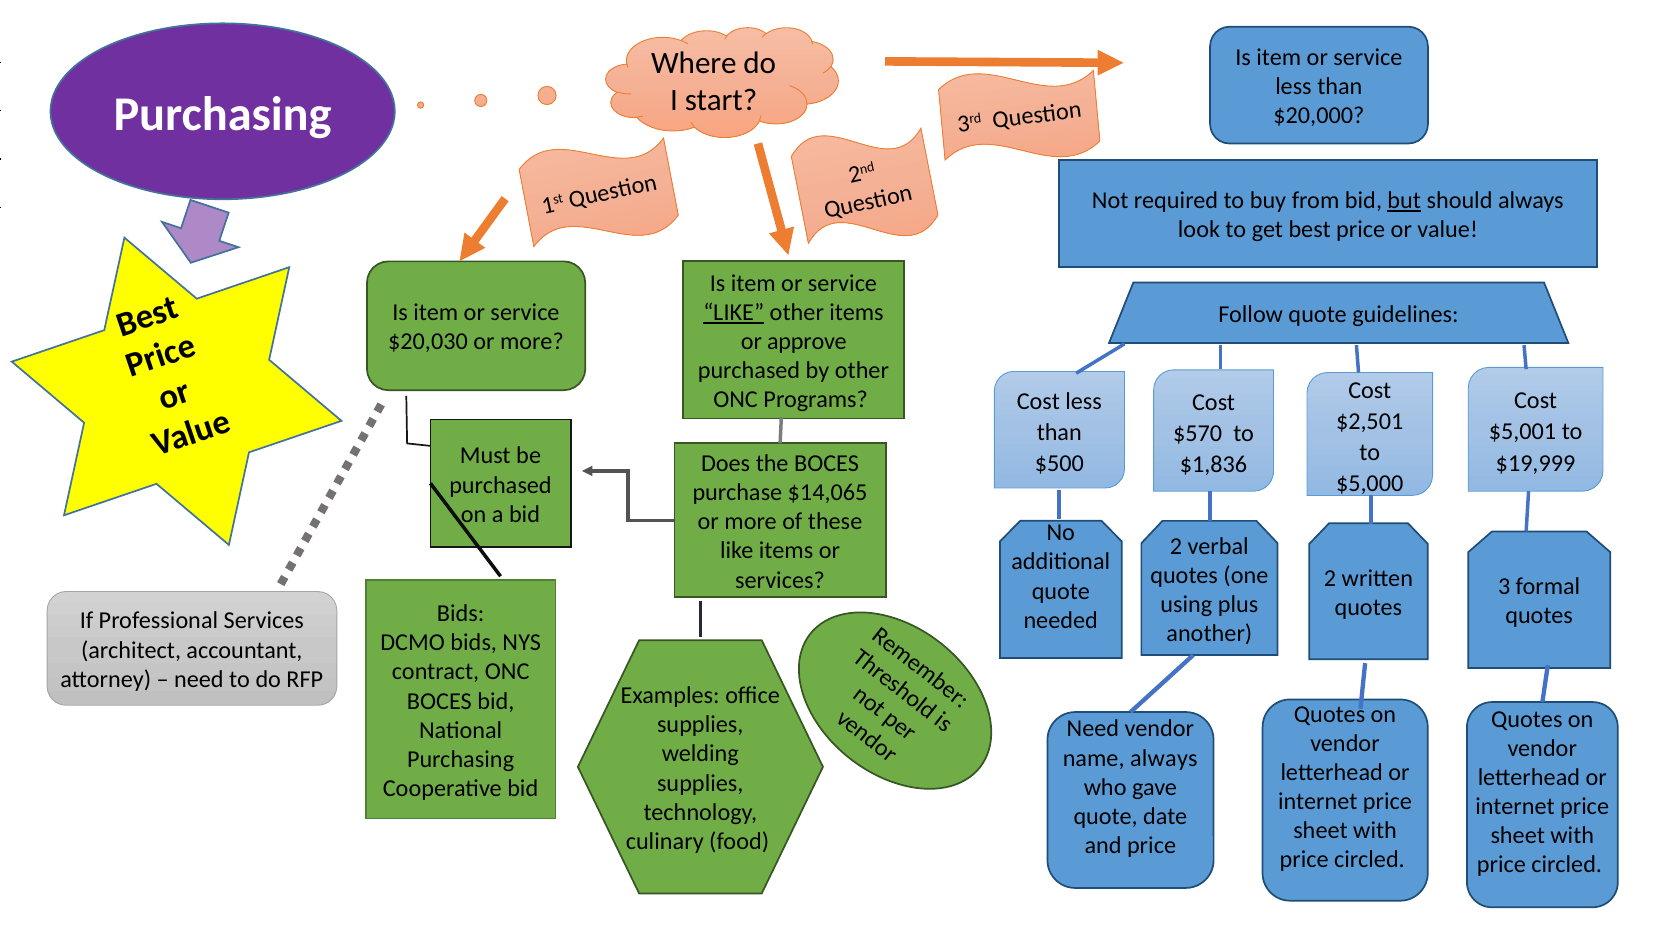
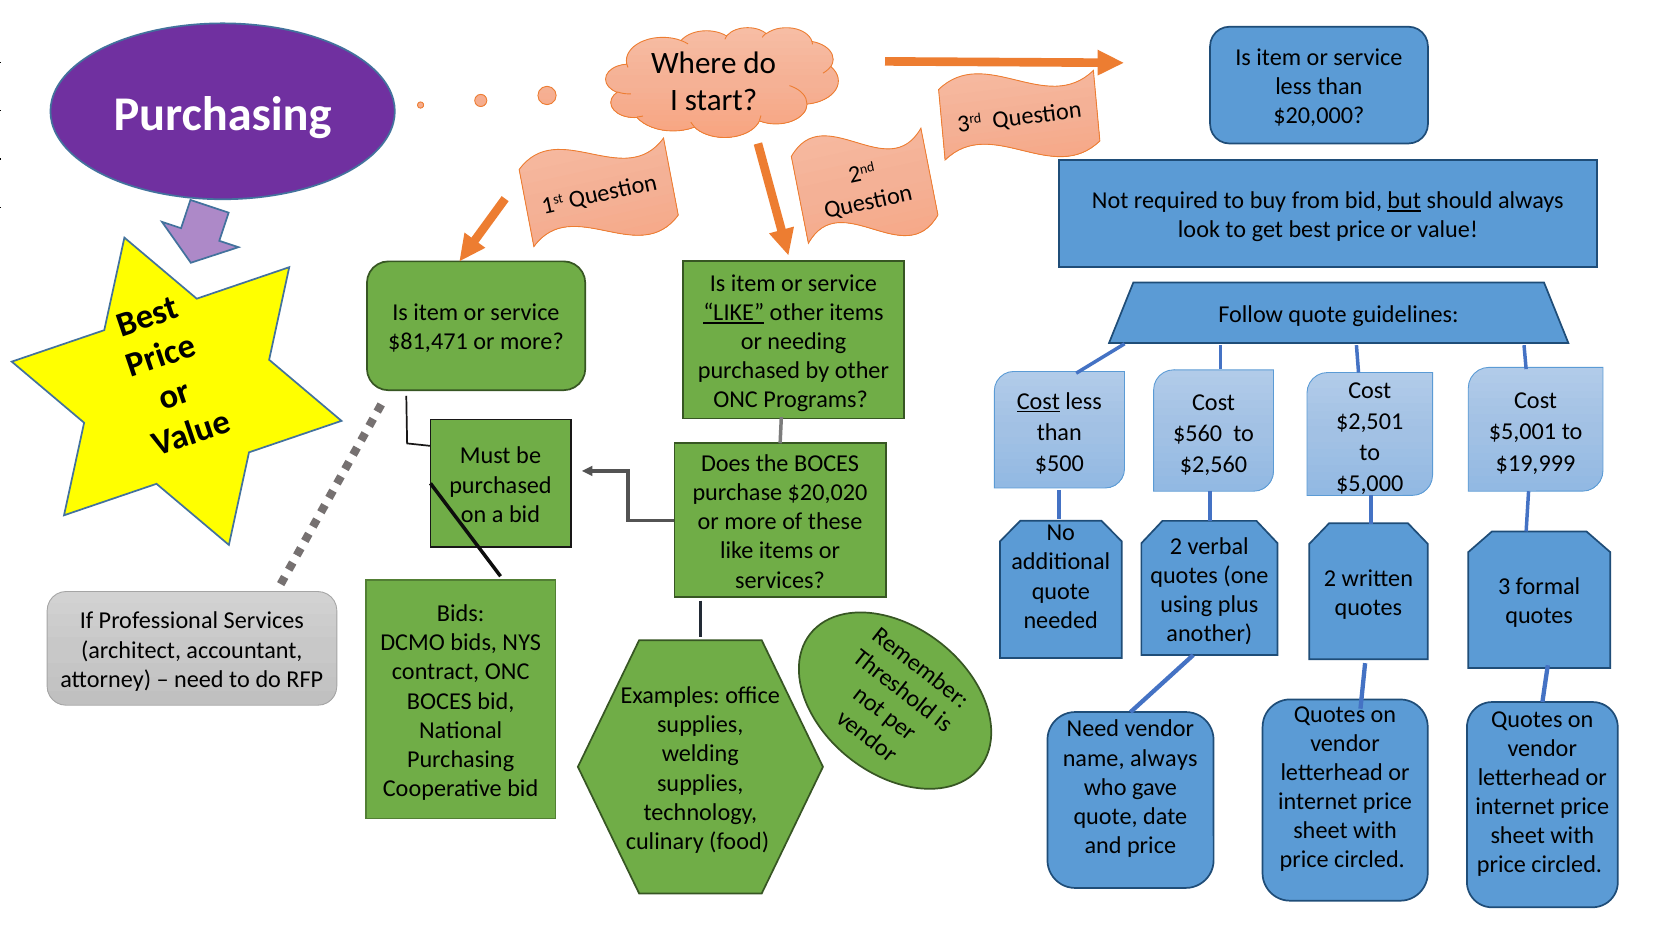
approve: approve -> needing (807, 341)
$20,030: $20,030 -> $81,471 (428, 342)
Cost underline: none -> present (1038, 401)
$570: $570 -> $560 (1198, 433)
$1,836: $1,836 -> $2,560 (1213, 464)
$14,065: $14,065 -> $20,020 (828, 493)
